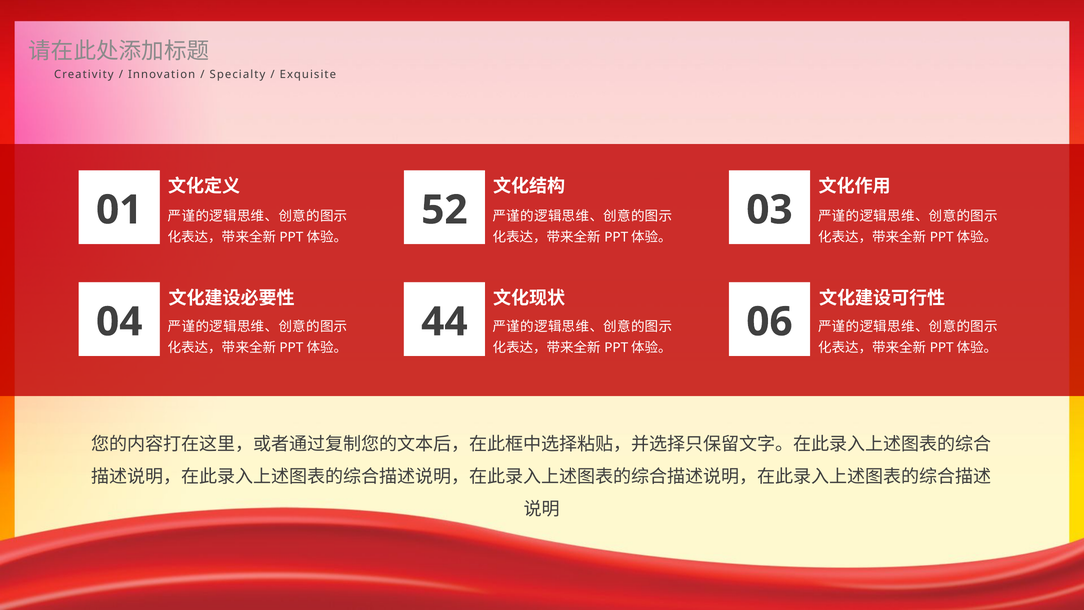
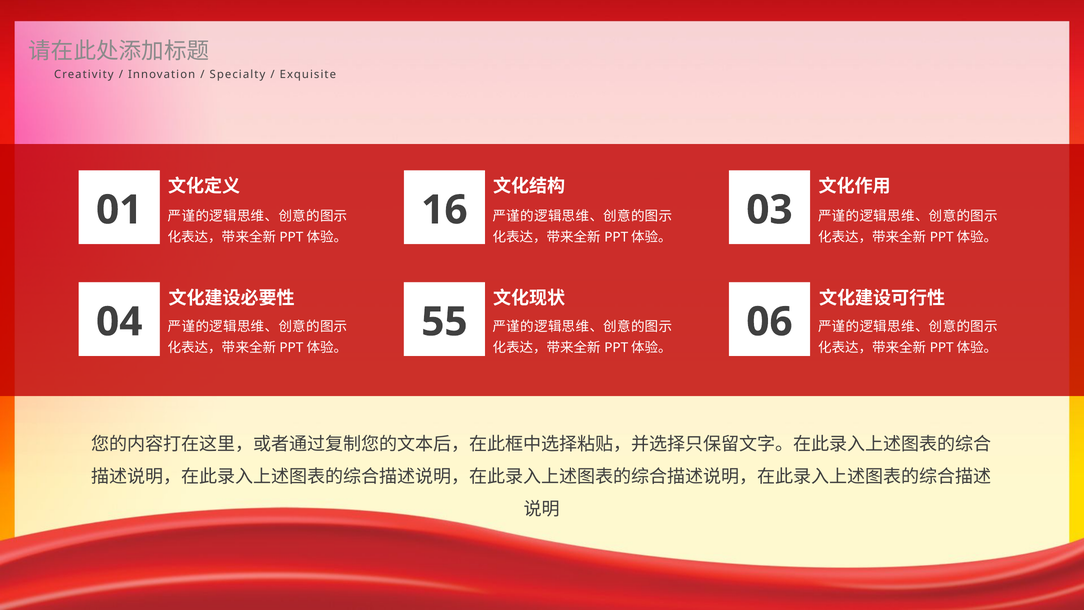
52: 52 -> 16 (444, 210)
44: 44 -> 55 (444, 322)
